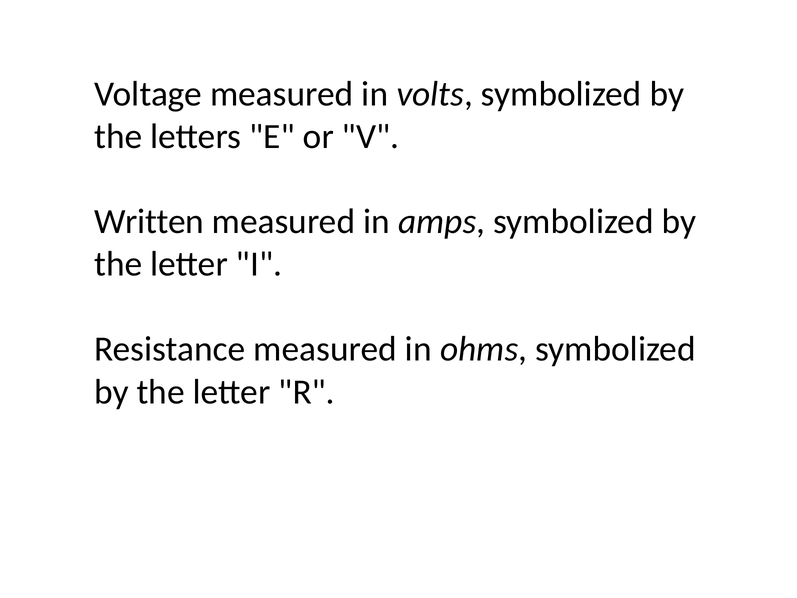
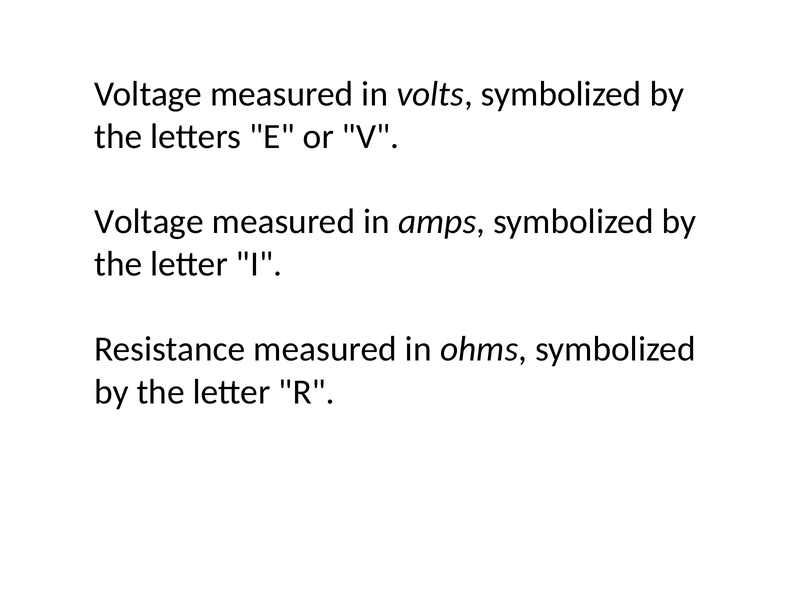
Written: Written -> Voltage (149, 222)
